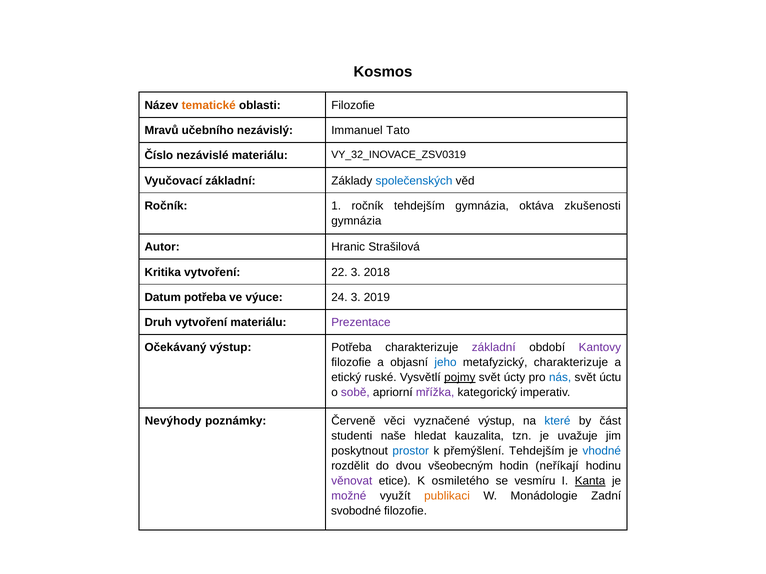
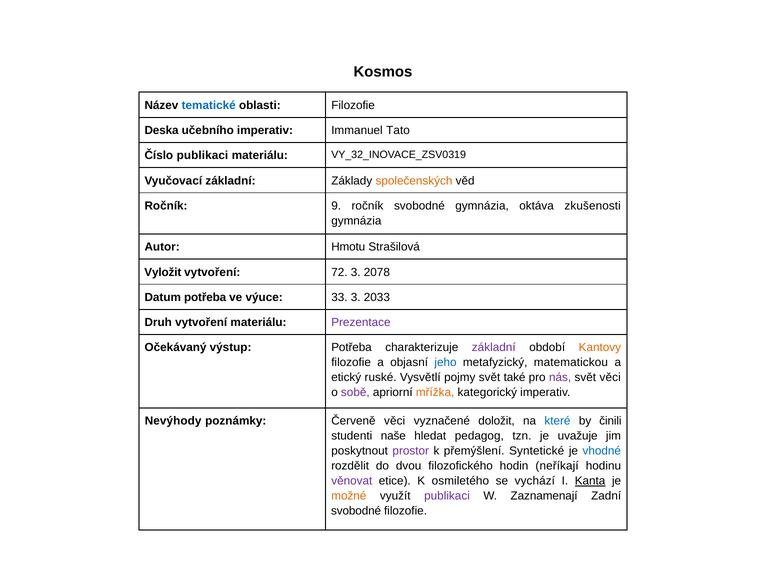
tematické colour: orange -> blue (209, 105)
Mravů: Mravů -> Deska (162, 131)
učebního nezávislý: nezávislý -> imperativ (265, 131)
Číslo nezávislé: nezávislé -> publikaci (202, 156)
společenských colour: blue -> orange (414, 181)
1: 1 -> 9 (336, 206)
ročník tehdejším: tehdejším -> svobodné (419, 206)
Hranic: Hranic -> Hmotu (348, 247)
Kritika: Kritika -> Vyložit (163, 272)
22: 22 -> 72 (339, 272)
2018: 2018 -> 2078 (377, 272)
24: 24 -> 33 (339, 298)
2019: 2019 -> 2033 (377, 298)
Kantovy colour: purple -> orange (600, 348)
metafyzický charakterizuje: charakterizuje -> matematickou (571, 363)
pojmy underline: present -> none (460, 378)
úcty: úcty -> také (515, 378)
nás colour: blue -> purple (560, 378)
svět úctu: úctu -> věci (610, 378)
mřížka colour: purple -> orange (435, 393)
vyznačené výstup: výstup -> doložit (497, 421)
část: část -> činili (610, 421)
kauzalita: kauzalita -> pedagog (479, 436)
prostor colour: blue -> purple (411, 451)
přemýšlení Tehdejším: Tehdejším -> Syntetické (537, 451)
všeobecným: všeobecným -> filozofického (461, 466)
vesmíru: vesmíru -> vychází (535, 481)
možné colour: purple -> orange (349, 496)
publikaci colour: orange -> purple (447, 496)
Monádologie: Monádologie -> Zaznamenají (544, 496)
